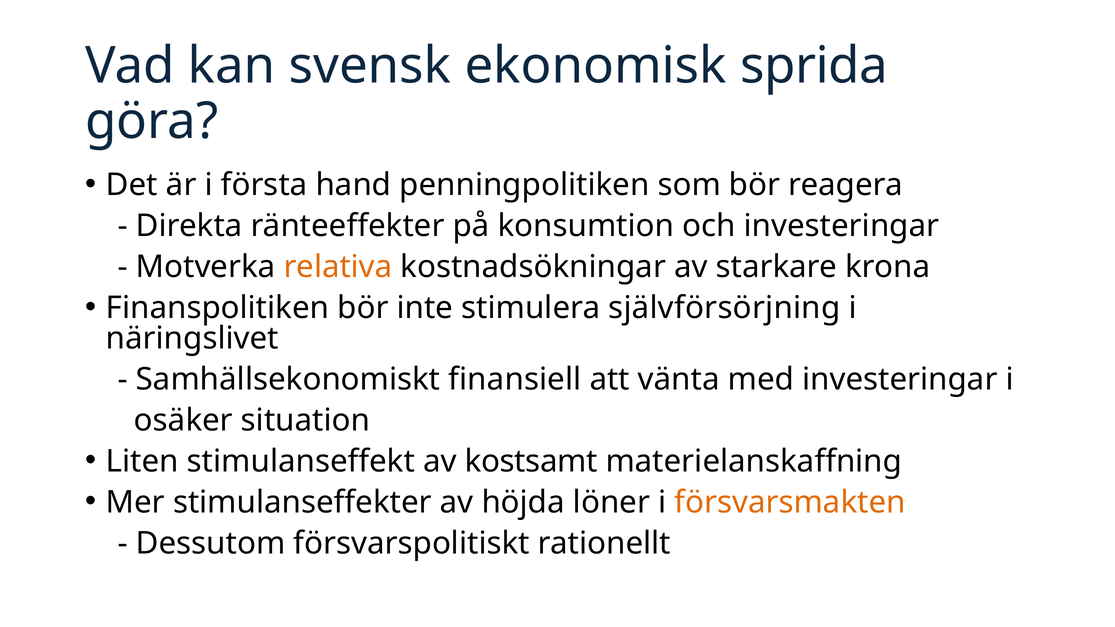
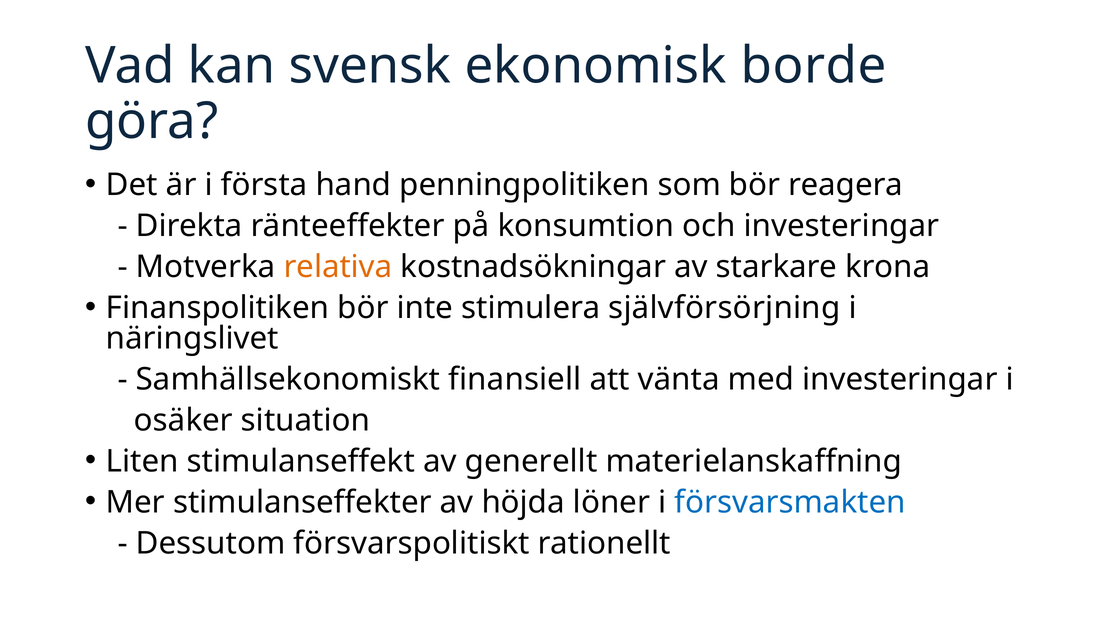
sprida: sprida -> borde (814, 66)
kostsamt: kostsamt -> generellt (531, 461)
försvarsmakten colour: orange -> blue (790, 502)
